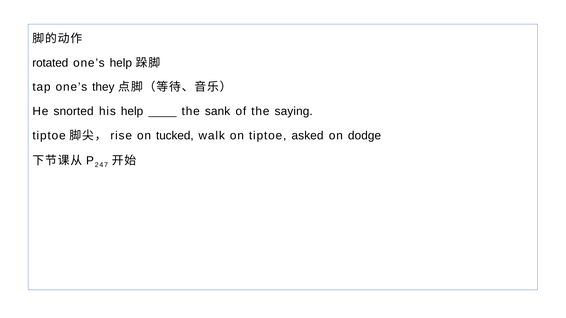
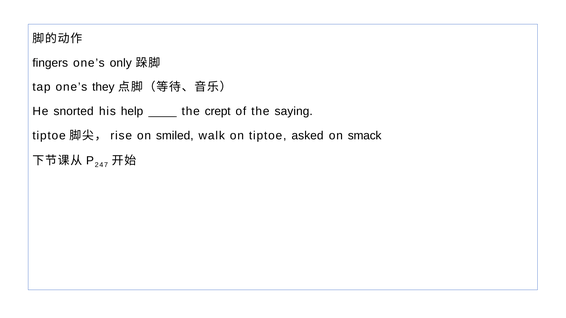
rotated: rotated -> fingers (50, 63)
one’s help: help -> only (121, 63)
sank: sank -> crept (218, 112)
tucked: tucked -> smiled (175, 136)
dodge: dodge -> smack (365, 136)
